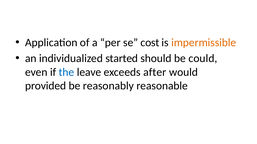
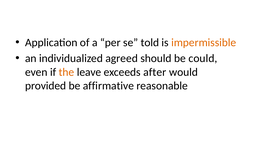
cost: cost -> told (150, 43)
started: started -> agreed (122, 59)
the colour: blue -> orange (66, 72)
reasonably: reasonably -> affirmative (108, 86)
